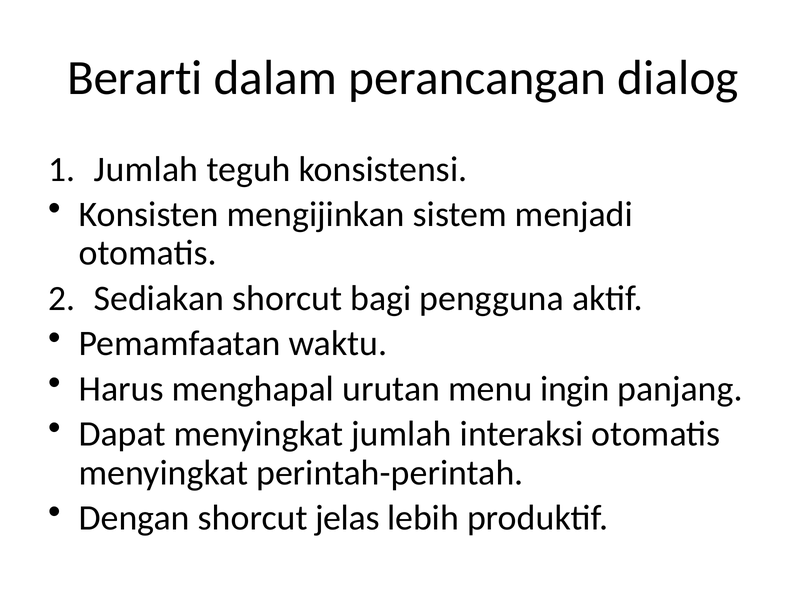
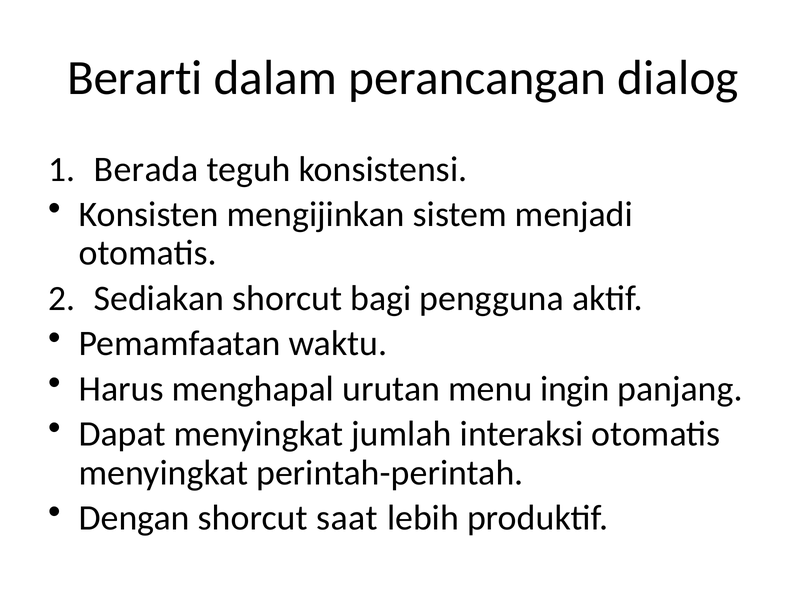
Jumlah: Jumlah -> Berada (146, 169)
jelas: jelas -> saat (347, 518)
